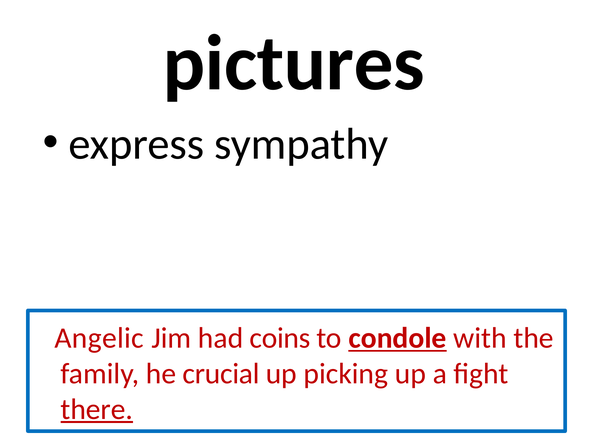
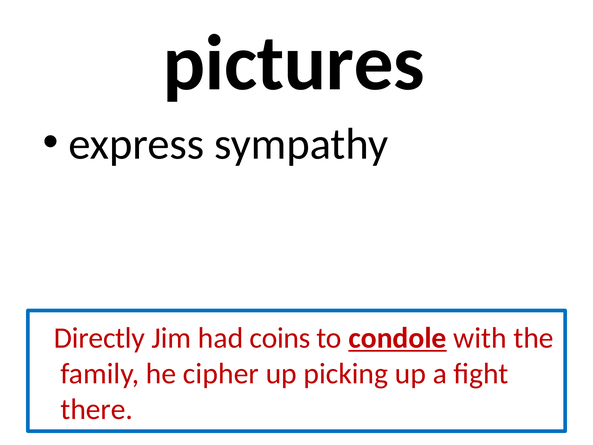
Angelic: Angelic -> Directly (99, 338)
crucial: crucial -> cipher (221, 373)
there underline: present -> none (97, 409)
